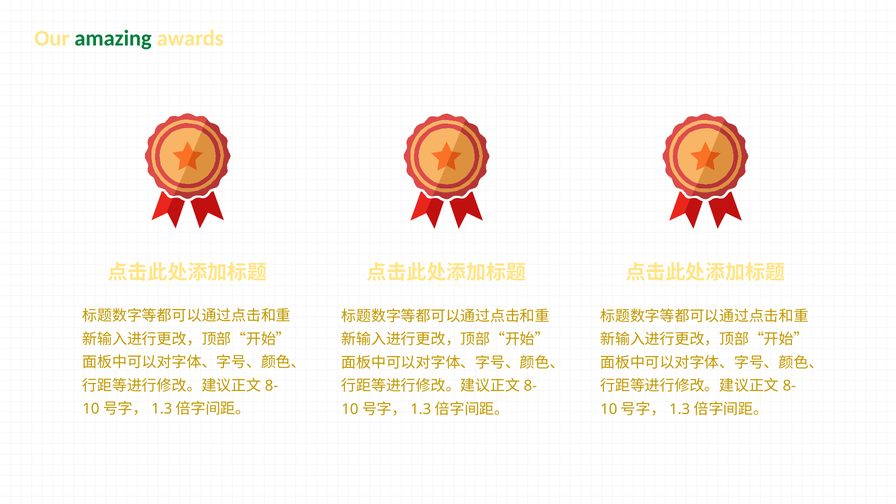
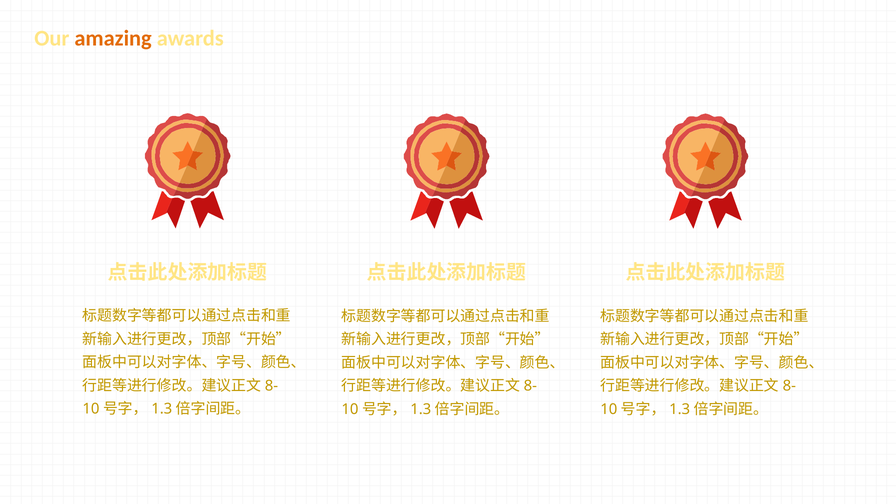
amazing colour: green -> orange (113, 38)
